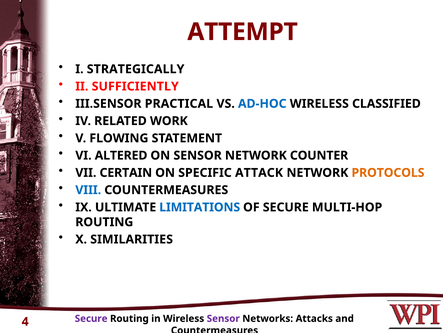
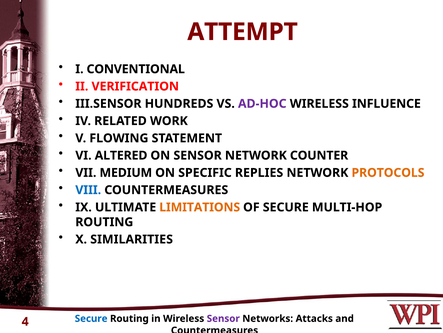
STRATEGICALLY: STRATEGICALLY -> CONVENTIONAL (136, 69)
SUFFICIENTLY: SUFFICIENTLY -> VERIFICATION (135, 86)
PRACTICAL: PRACTICAL -> HUNDREDS (179, 103)
AD-HOC colour: blue -> purple (262, 103)
CLASSIFIED: CLASSIFIED -> INFLUENCE (386, 103)
CERTAIN: CERTAIN -> MEDIUM (126, 172)
ATTACK: ATTACK -> REPLIES (259, 172)
LIMITATIONS colour: blue -> orange (200, 207)
Secure colour: purple -> blue (91, 318)
